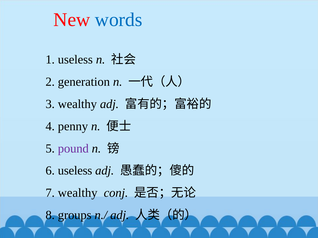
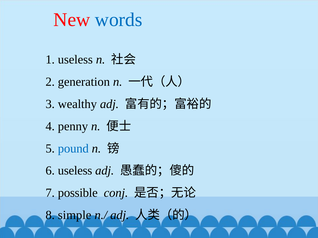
pound colour: purple -> blue (73, 149)
7 wealthy: wealthy -> possible (78, 193)
groups: groups -> simple (75, 216)
